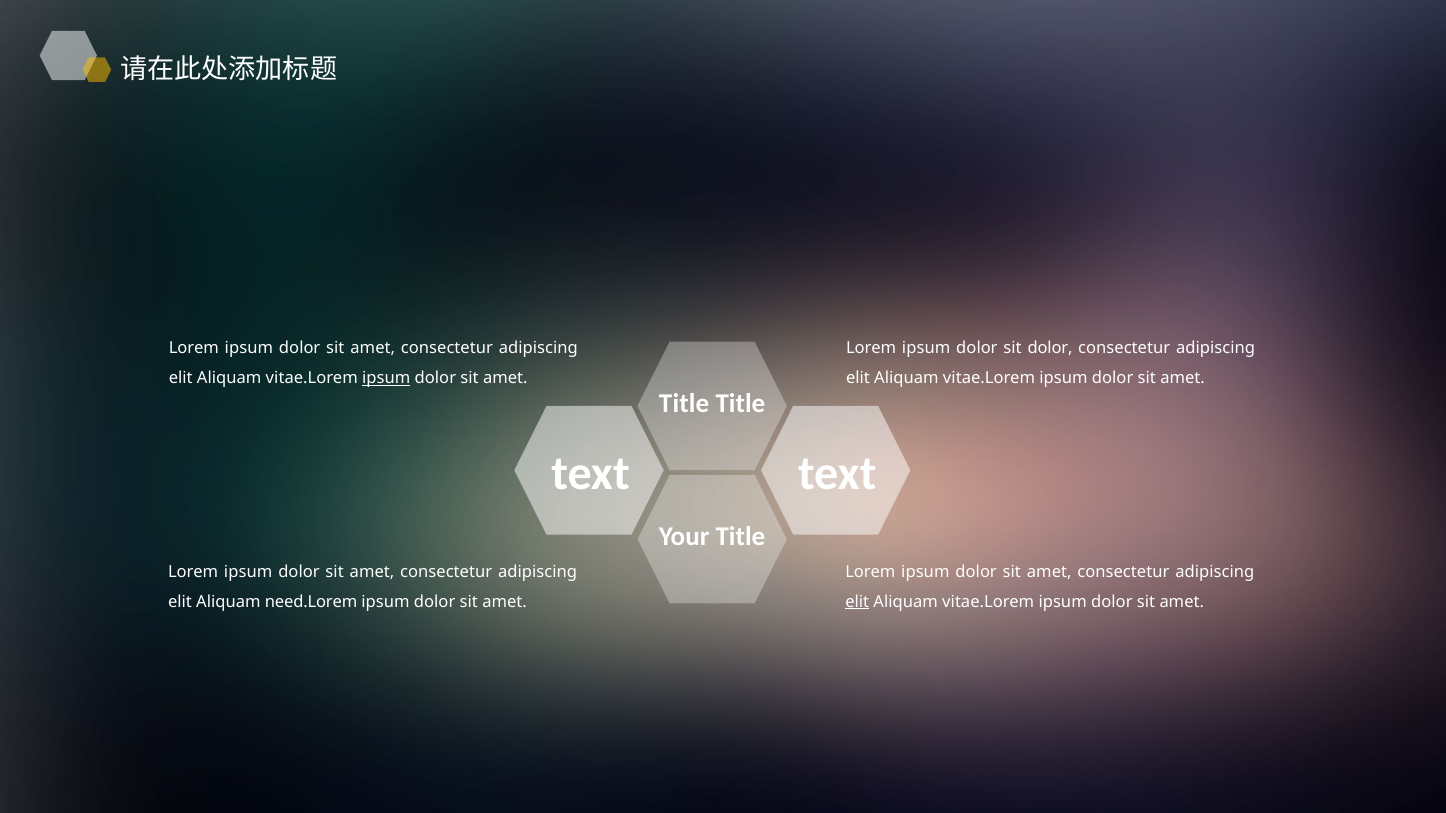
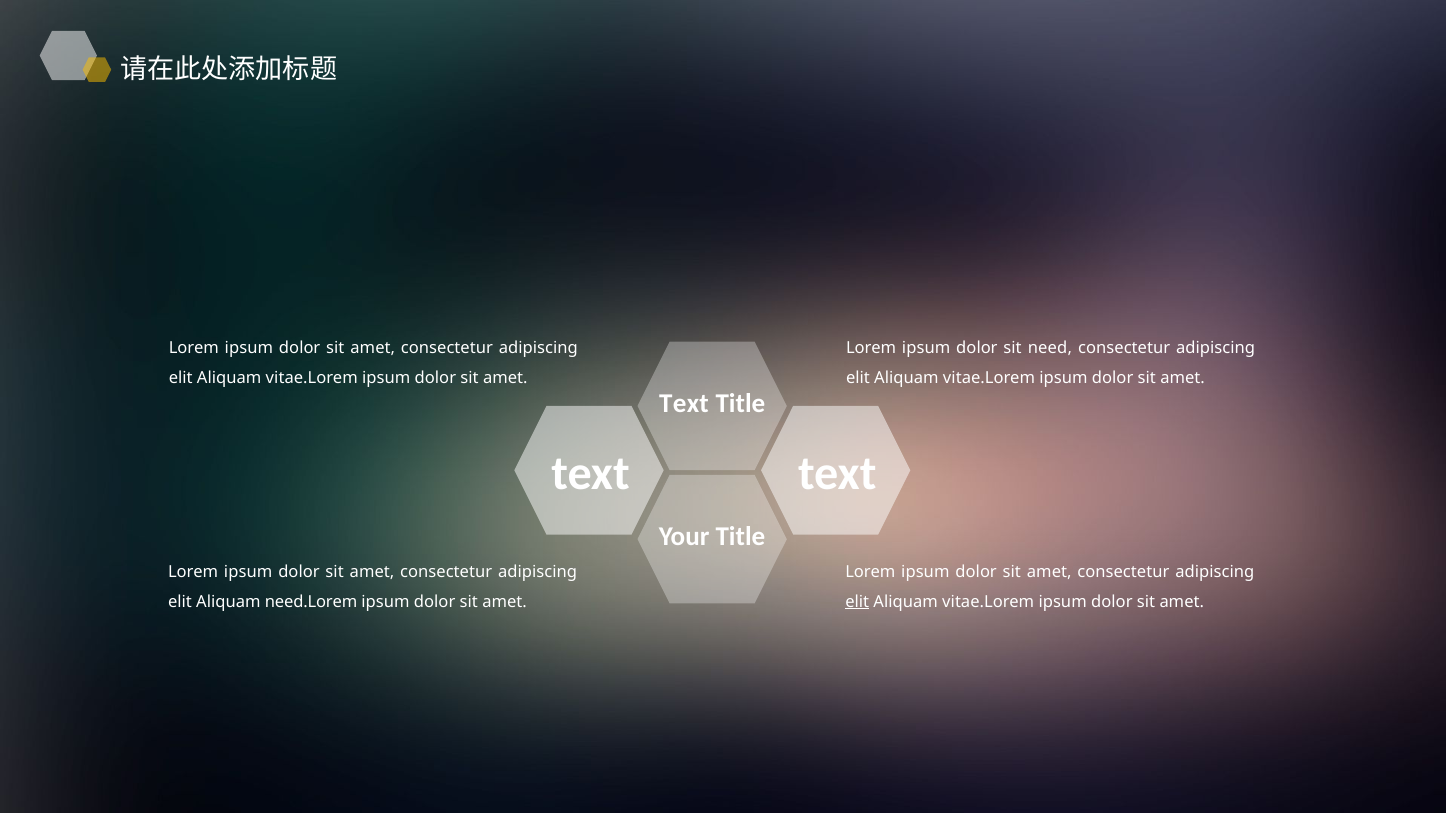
sit dolor: dolor -> need (1050, 348)
ipsum underline: present -> none (386, 378)
Title: Title -> Text (684, 404)
